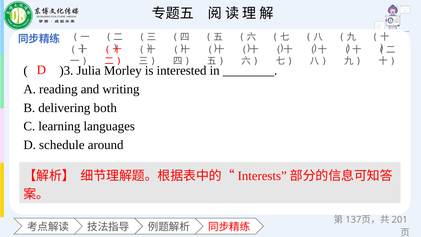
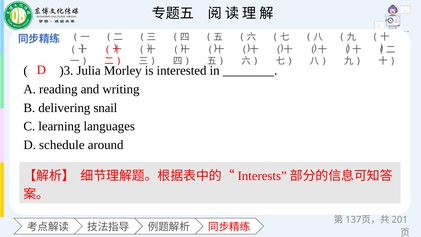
both: both -> snail (105, 108)
